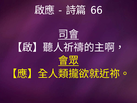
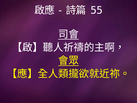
66: 66 -> 55 (97, 10)
